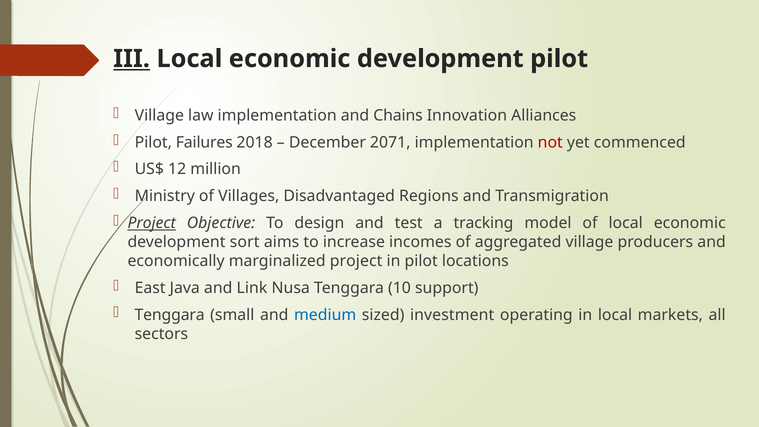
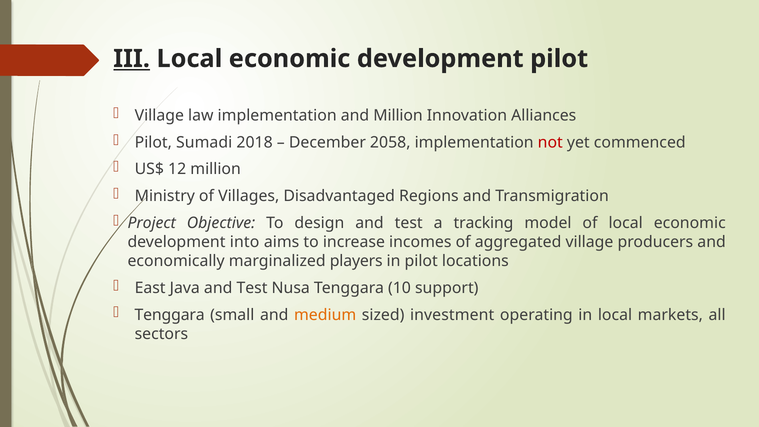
and Chains: Chains -> Million (398, 115)
Failures: Failures -> Sumadi (204, 142)
2071: 2071 -> 2058 (390, 142)
Project underline: present -> none (152, 223)
sort: sort -> into (245, 242)
marginalized project: project -> players (356, 261)
Java and Link: Link -> Test (252, 288)
medium colour: blue -> orange (325, 315)
